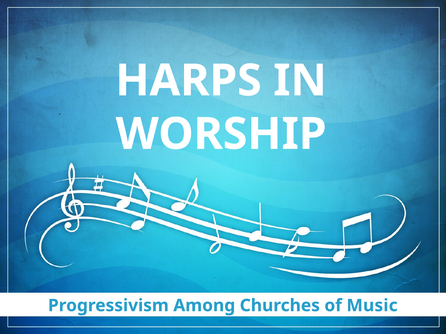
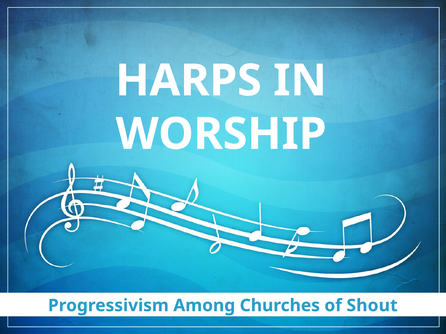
Music: Music -> Shout (372, 306)
